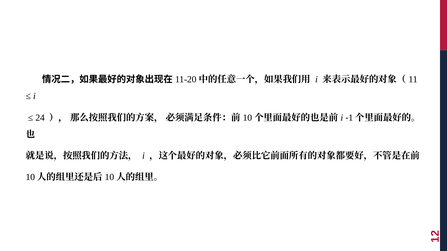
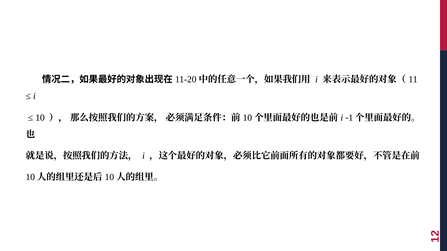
24: 24 -> 10 (40, 118)
